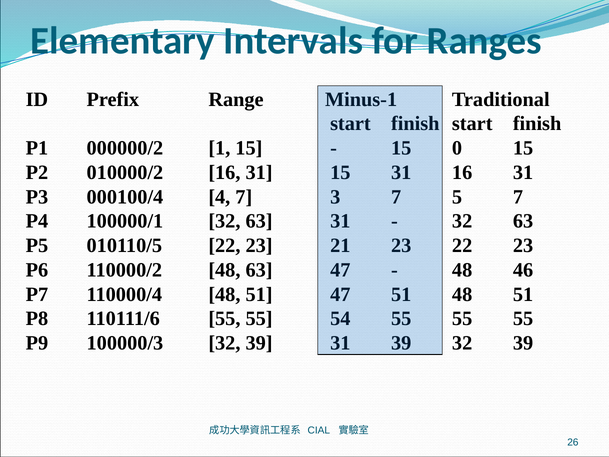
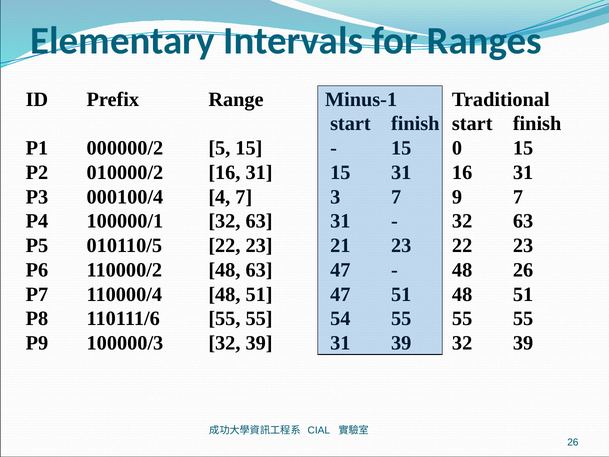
1: 1 -> 5 (219, 148)
5: 5 -> 9 (457, 197)
48 46: 46 -> 26 (523, 270)
